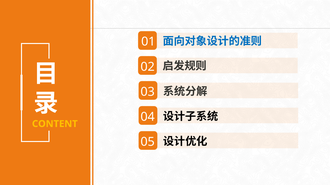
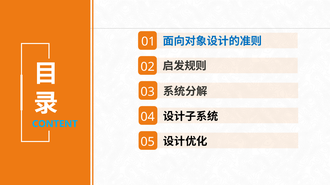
CONTENT colour: yellow -> light blue (55, 124)
